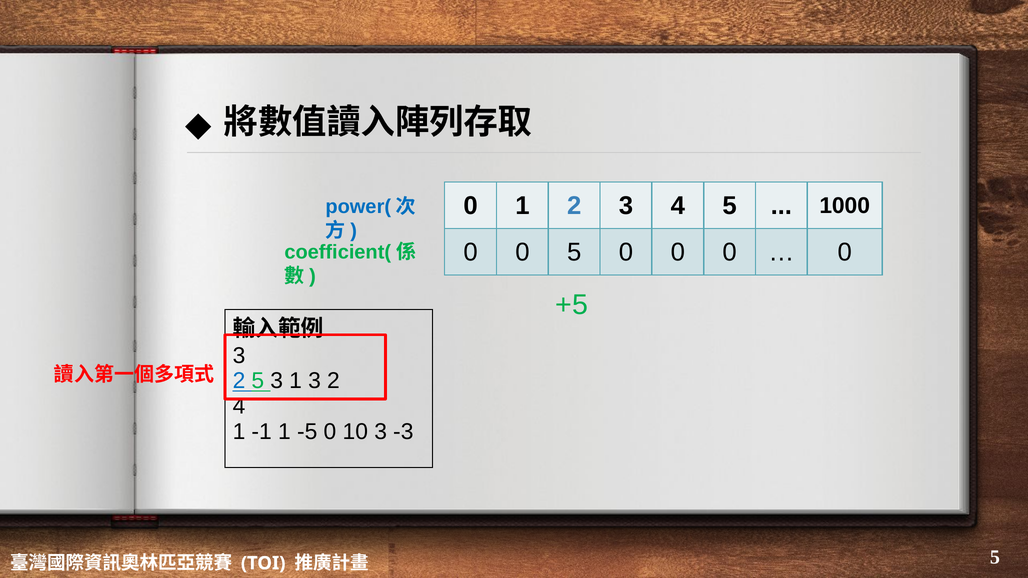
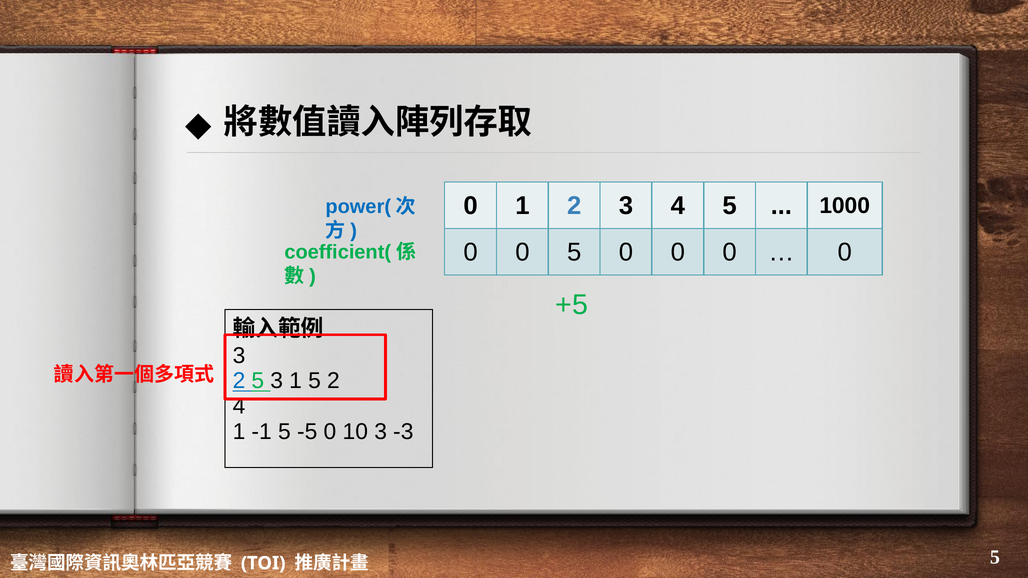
1 3: 3 -> 5 (315, 381)
-1 1: 1 -> 5 (284, 432)
